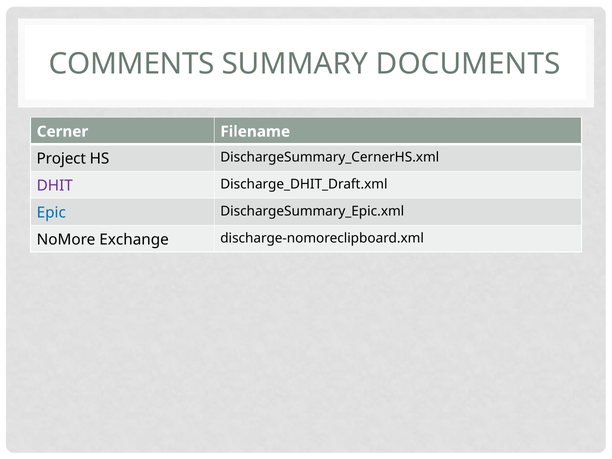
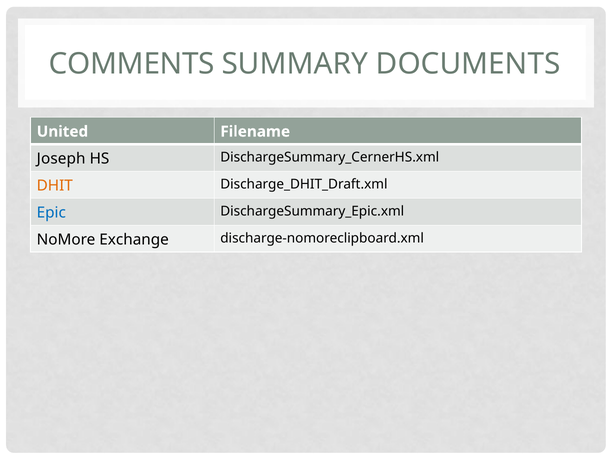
Cerner: Cerner -> United (62, 132)
Project: Project -> Joseph (61, 159)
DHIT colour: purple -> orange (55, 186)
